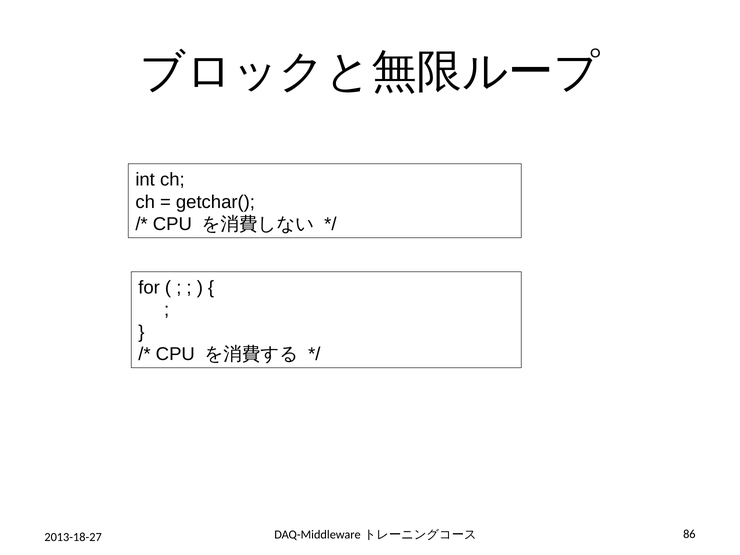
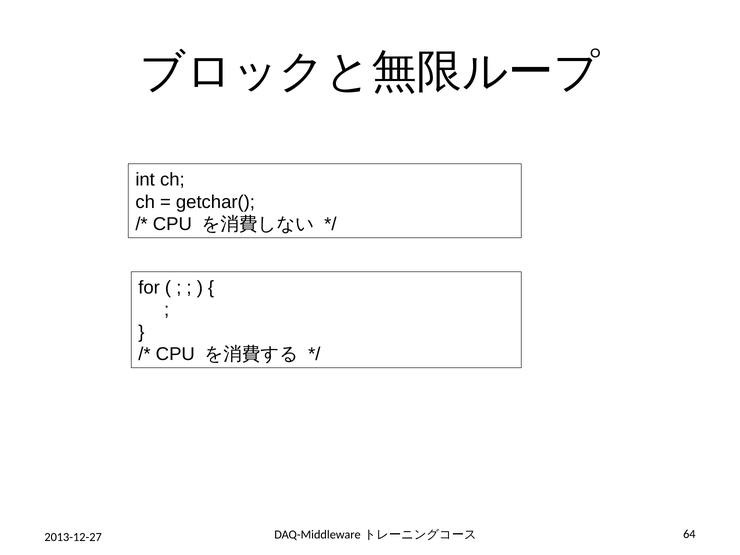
2013-18-27: 2013-18-27 -> 2013-12-27 (73, 537)
86: 86 -> 64 (689, 534)
